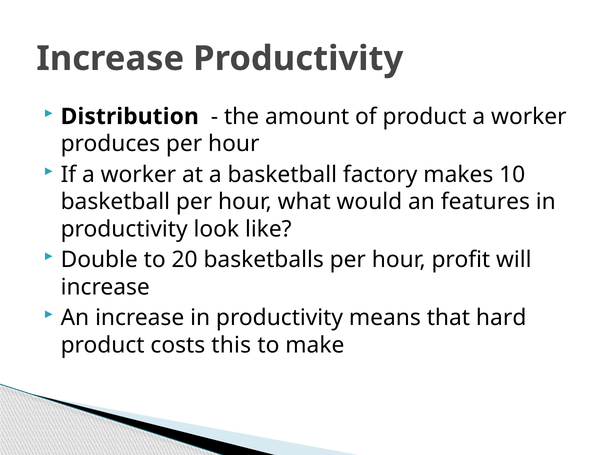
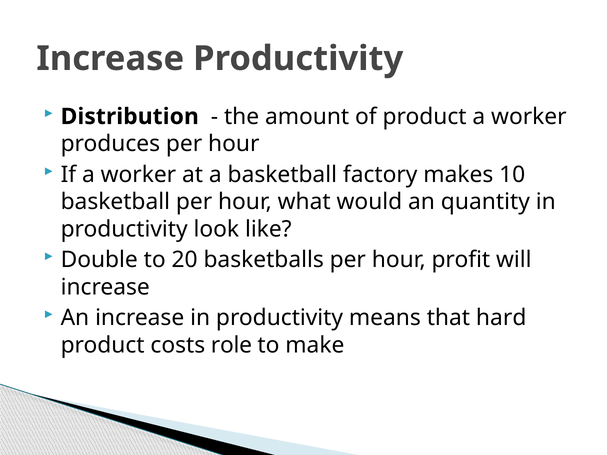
features: features -> quantity (485, 202)
this: this -> role (231, 345)
